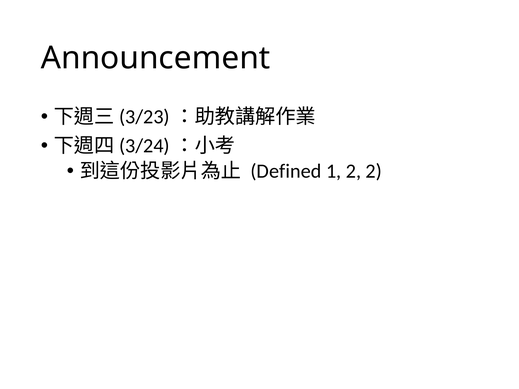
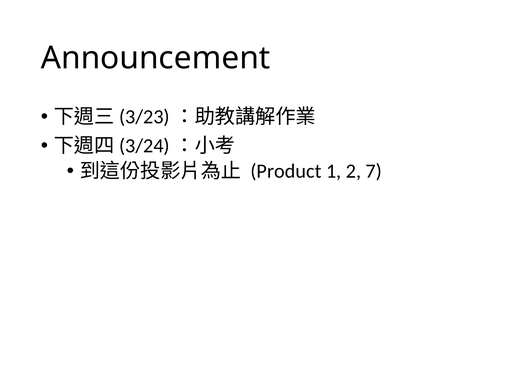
Defined: Defined -> Product (286, 171)
2 2: 2 -> 7 (374, 171)
